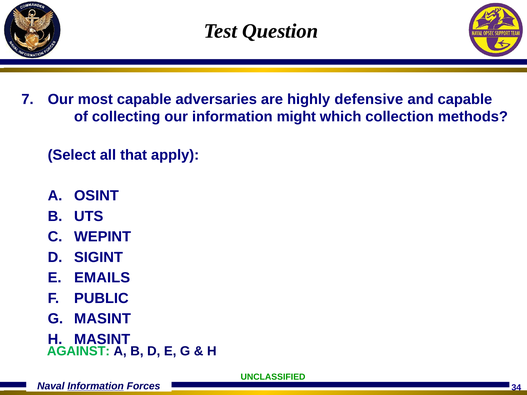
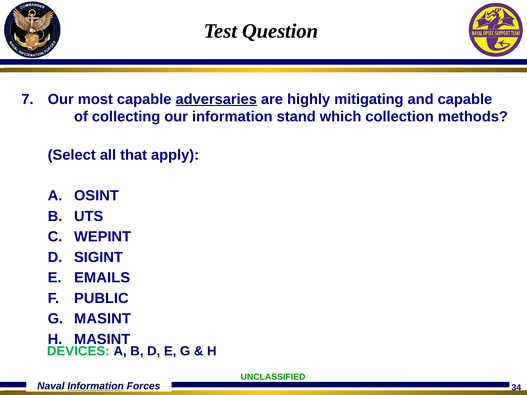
adversaries underline: none -> present (216, 99)
defensive: defensive -> mitigating (369, 99)
might: might -> stand (296, 117)
AGAINST: AGAINST -> DEVICES (78, 351)
